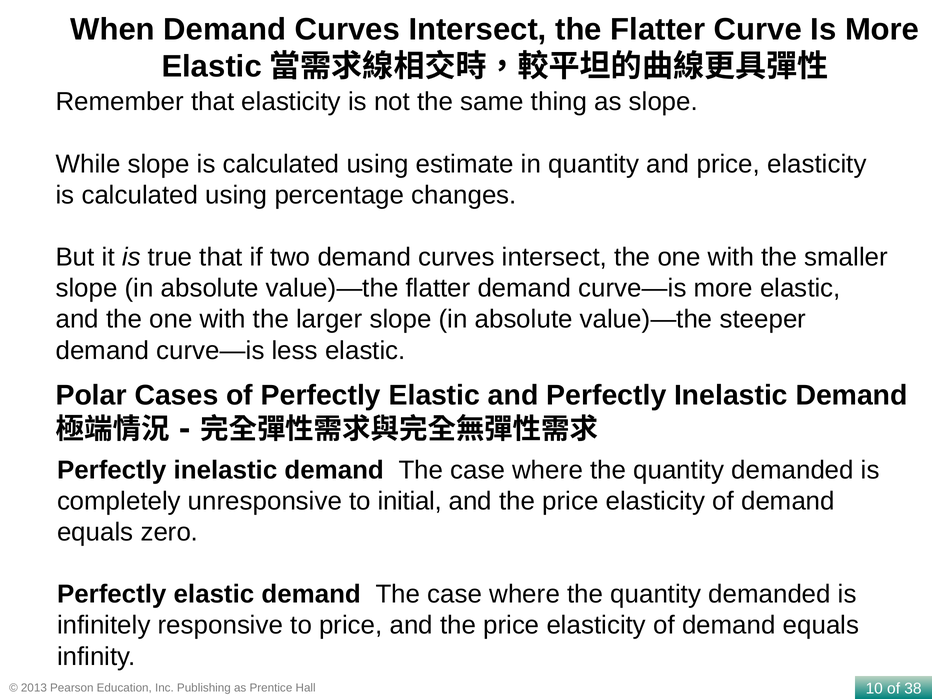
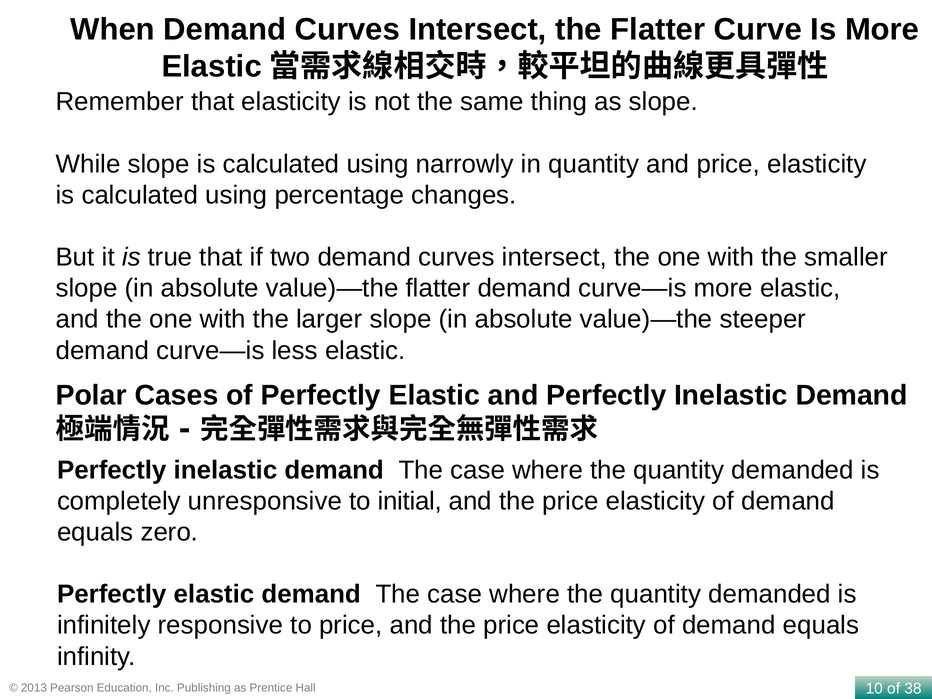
estimate: estimate -> narrowly (465, 164)
